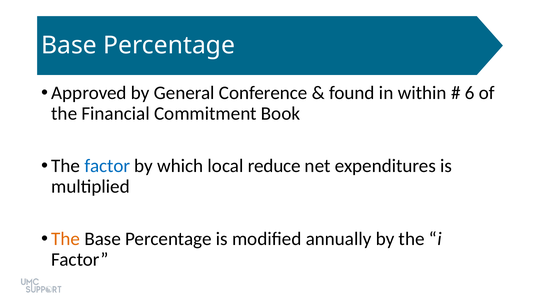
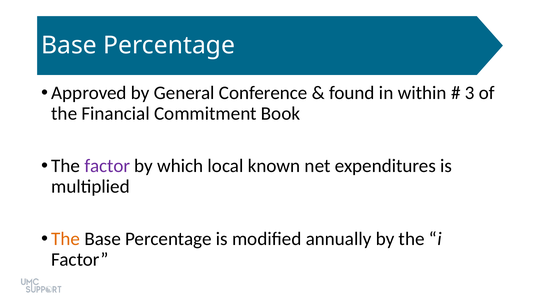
6: 6 -> 3 (470, 93)
factor colour: blue -> purple (107, 166)
reduce: reduce -> known (274, 166)
